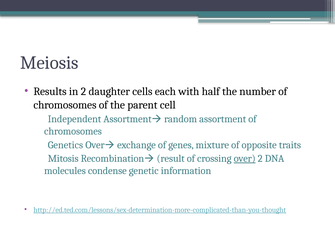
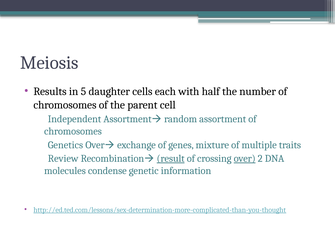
in 2: 2 -> 5 (83, 92)
opposite: opposite -> multiple (259, 145)
Mitosis: Mitosis -> Review (63, 159)
result underline: none -> present (171, 159)
